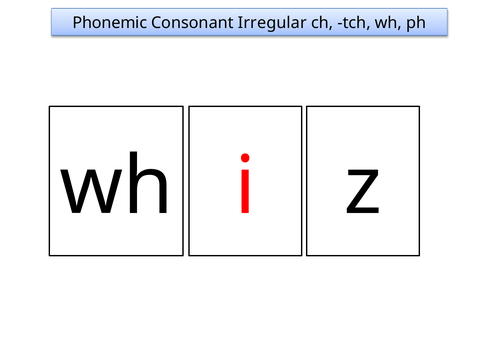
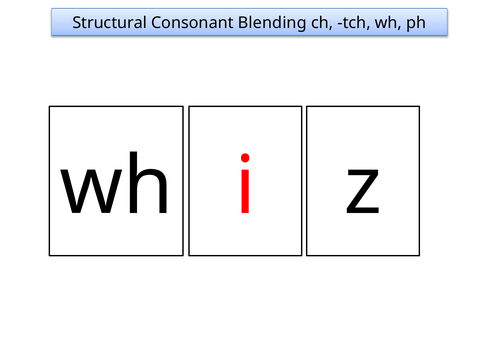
Phonemic: Phonemic -> Structural (110, 23)
Irregular: Irregular -> Blending (272, 23)
